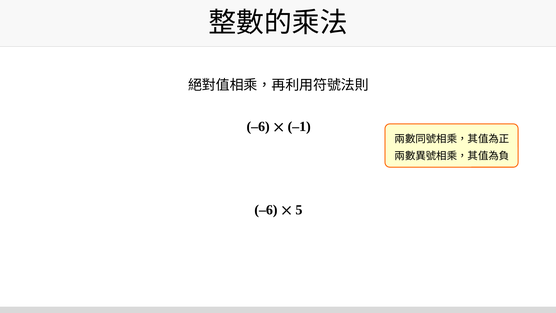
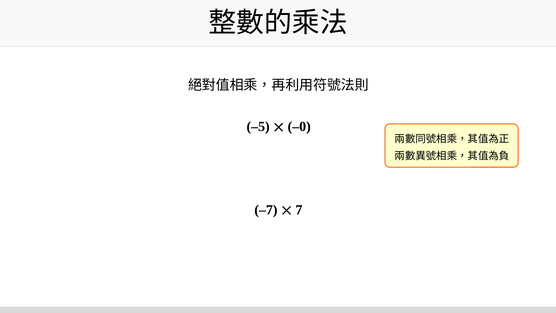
–6: –6 -> –5 (258, 127)
–1: –1 -> –0 (299, 127)
–6: –6 -> –7 (266, 210)
5: 5 -> 7 (299, 210)
